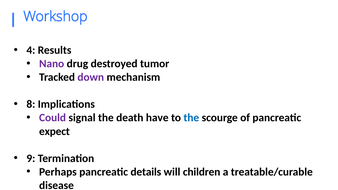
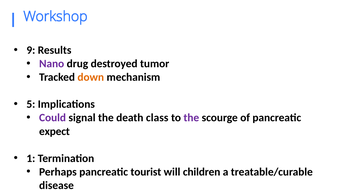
4: 4 -> 9 (31, 50)
down colour: purple -> orange (91, 77)
8: 8 -> 5 (31, 104)
have: have -> class (157, 118)
the colour: blue -> purple (191, 118)
9: 9 -> 1 (31, 158)
details: details -> tourist (146, 172)
